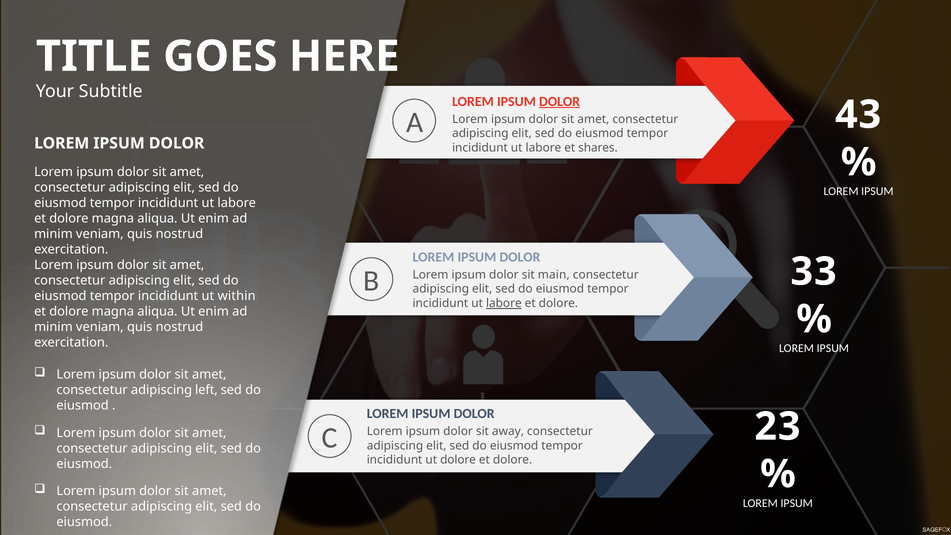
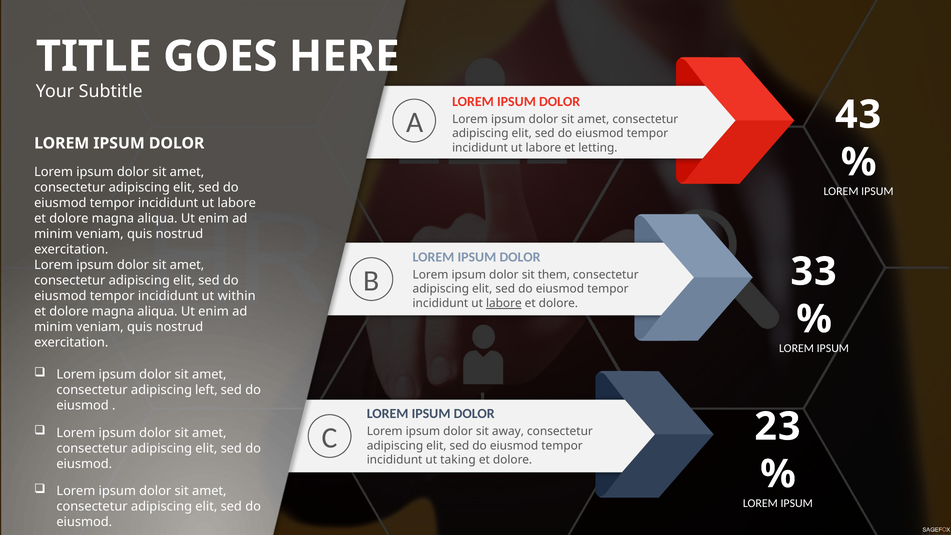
DOLOR underline: present -> none (560, 101)
shares: shares -> letting (598, 148)
main: main -> them (554, 275)
ut dolore: dolore -> taking (458, 460)
